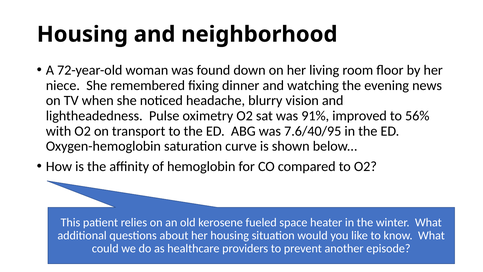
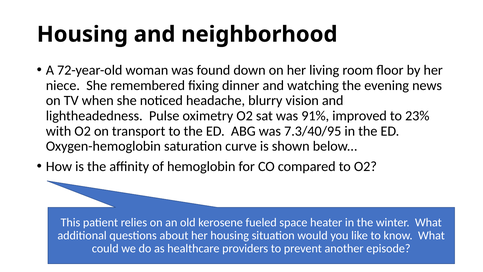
56%: 56% -> 23% (417, 116)
7.6/40/95: 7.6/40/95 -> 7.3/40/95 (313, 131)
